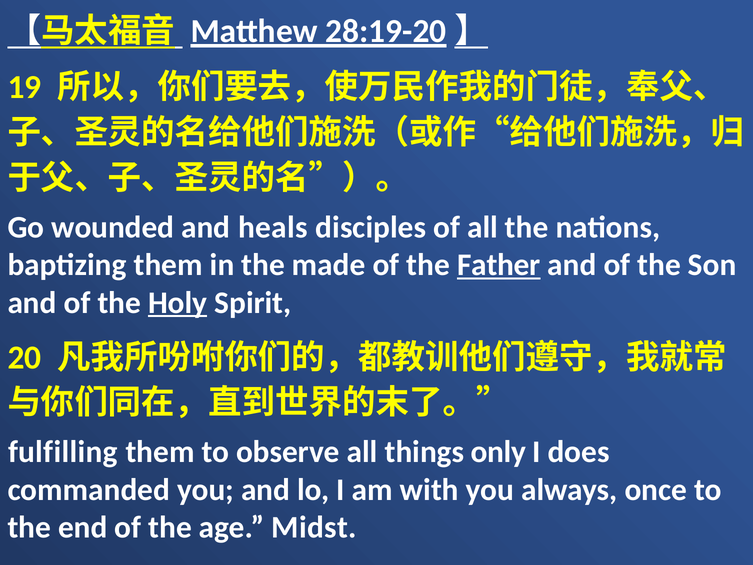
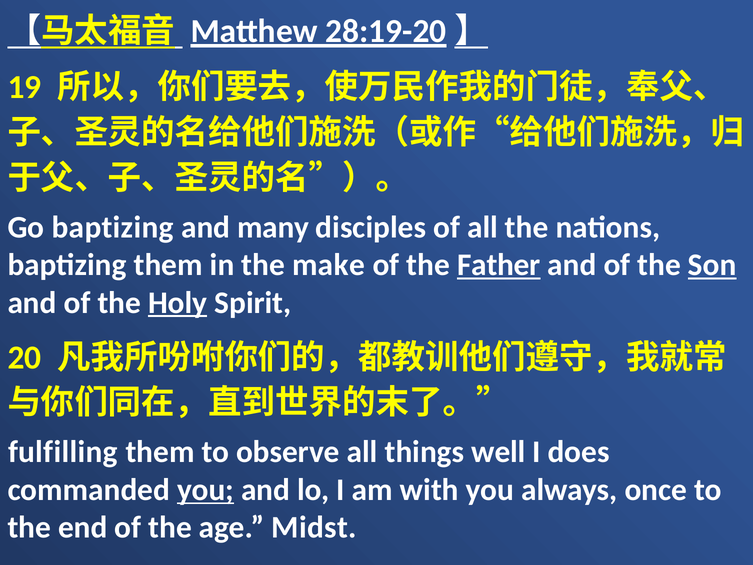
Go wounded: wounded -> baptizing (113, 227)
heals: heals -> many (273, 227)
made: made -> make (329, 265)
Son underline: none -> present (712, 265)
only: only -> well (498, 452)
you underline: none -> present (206, 490)
